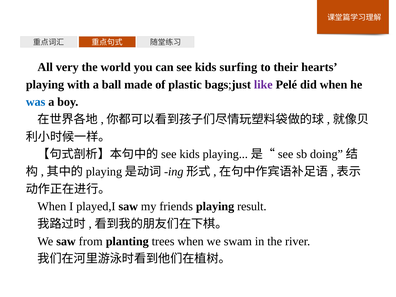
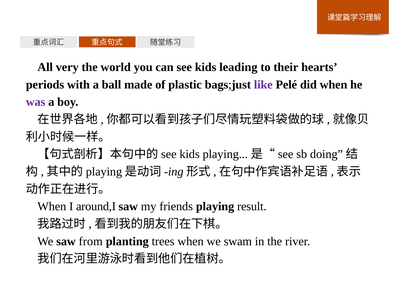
surfing: surfing -> leading (238, 67)
playing: playing -> periods (45, 85)
was colour: blue -> purple (36, 102)
played,I: played,I -> around,I (96, 206)
